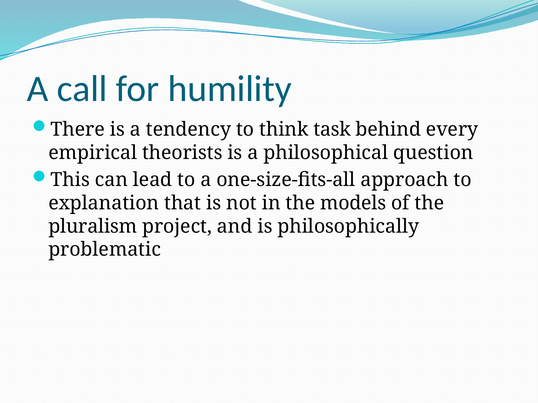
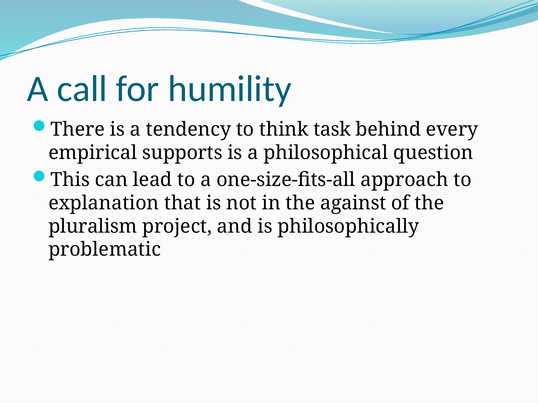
theorists: theorists -> supports (182, 153)
models: models -> against (353, 203)
